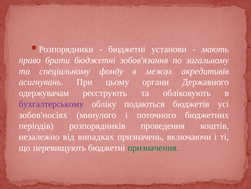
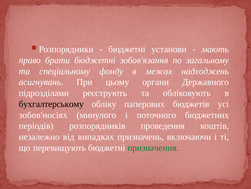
акредитивів: акредитивів -> надходжень (205, 71)
одержувачам: одержувачам -> підрозділами (44, 93)
бухгалтерському colour: purple -> black (51, 104)
подаються: подаються -> паперових (144, 104)
